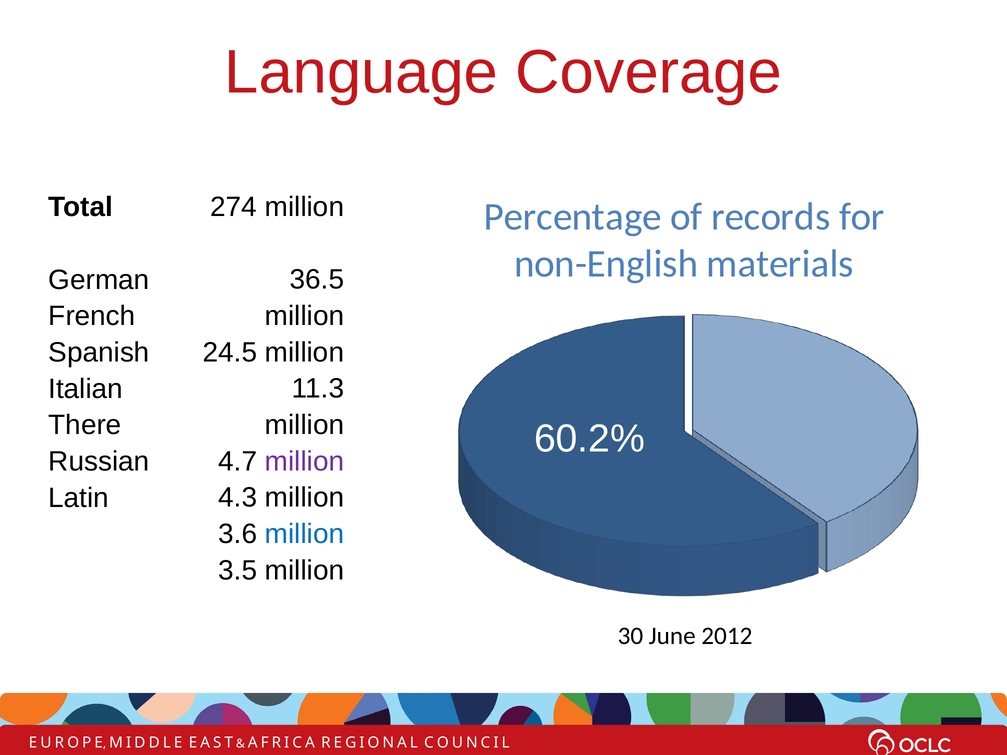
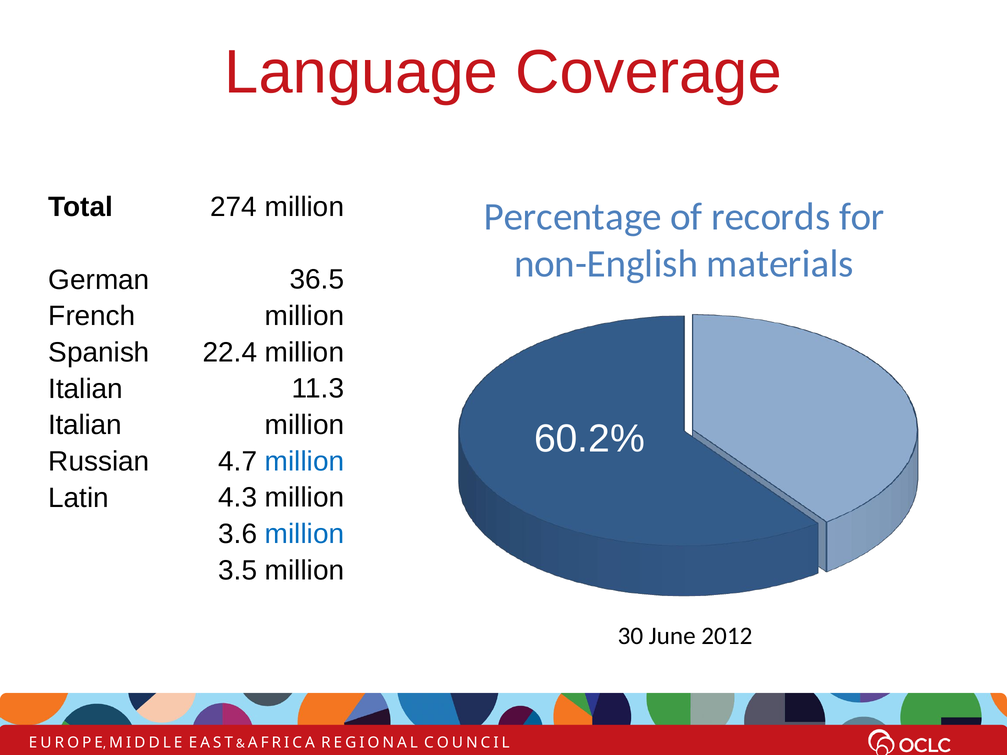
24.5: 24.5 -> 22.4 (230, 352)
There: There -> Italian (85, 425)
million colour: purple -> blue (305, 462)
